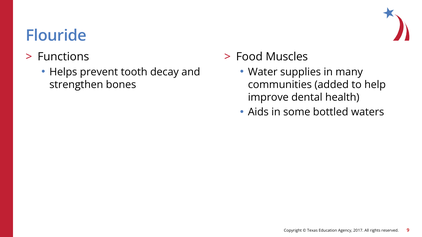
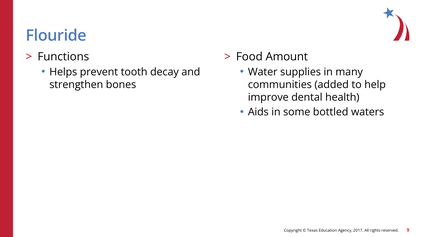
Muscles: Muscles -> Amount (287, 57)
